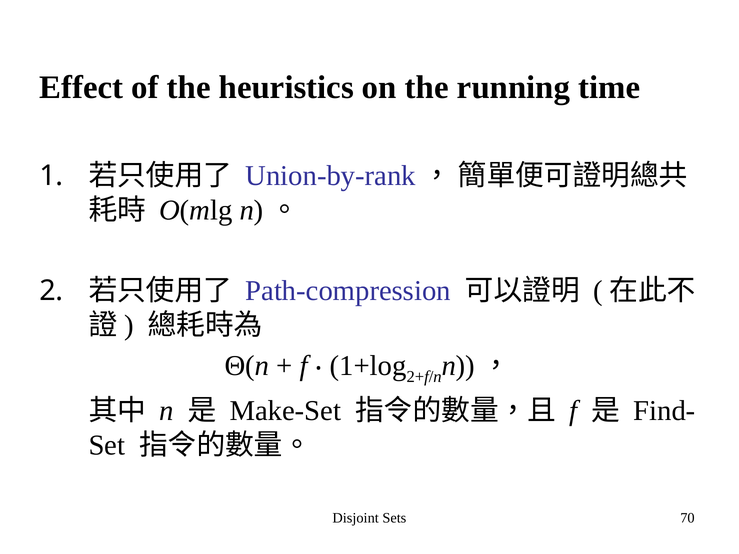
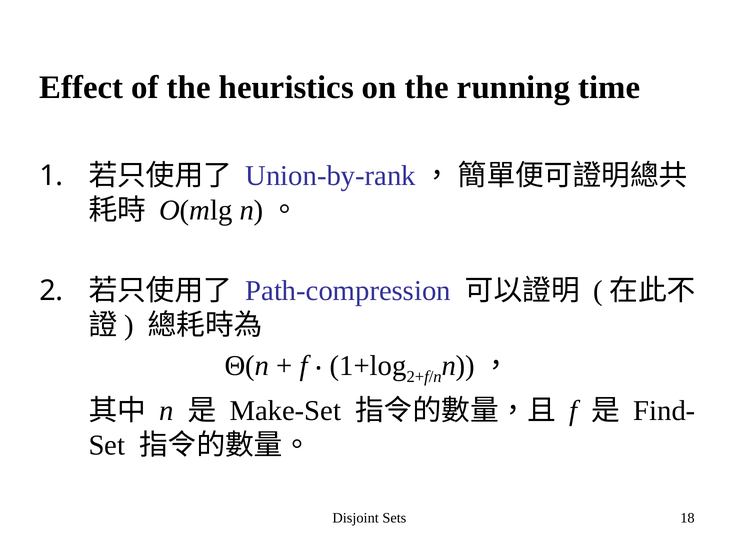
70: 70 -> 18 (687, 518)
